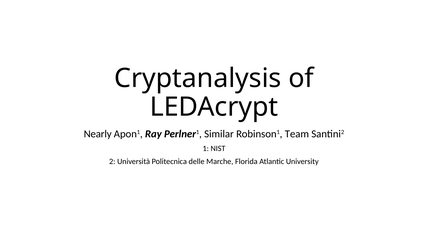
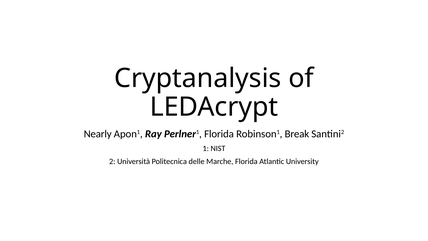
Perlner1 Similar: Similar -> Florida (219, 134)
Team: Team -> Break (297, 134)
